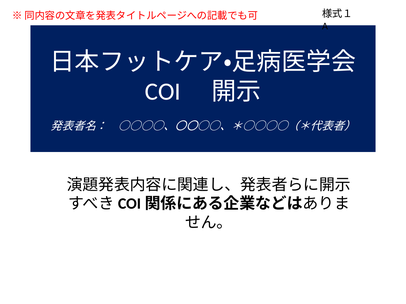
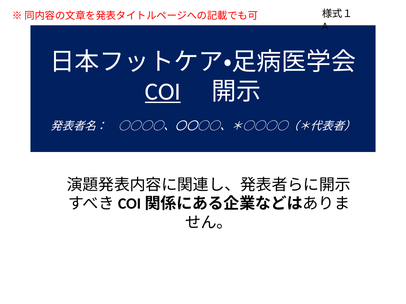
COI underline: none -> present (163, 92)
